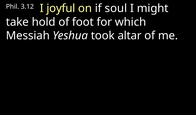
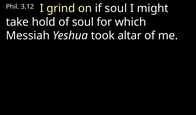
joyful: joyful -> grind (61, 8)
of foot: foot -> soul (83, 22)
